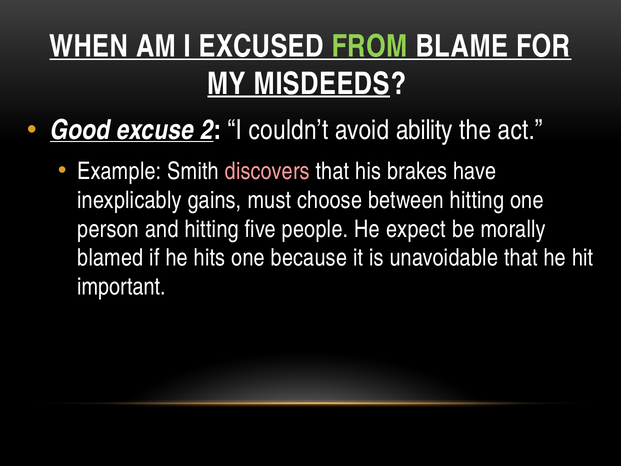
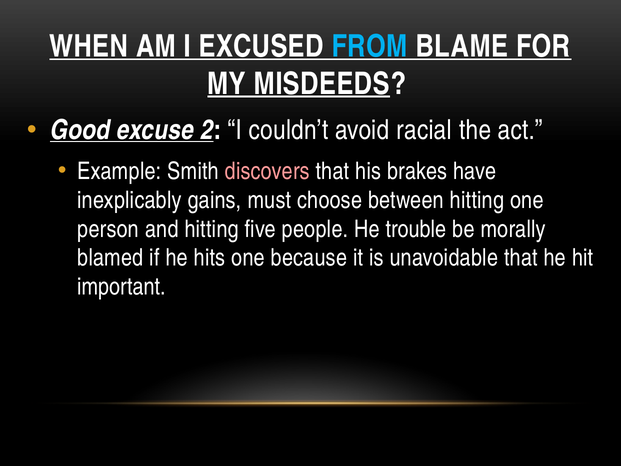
FROM colour: light green -> light blue (370, 47)
ability: ability -> racial (424, 130)
expect: expect -> trouble (416, 229)
